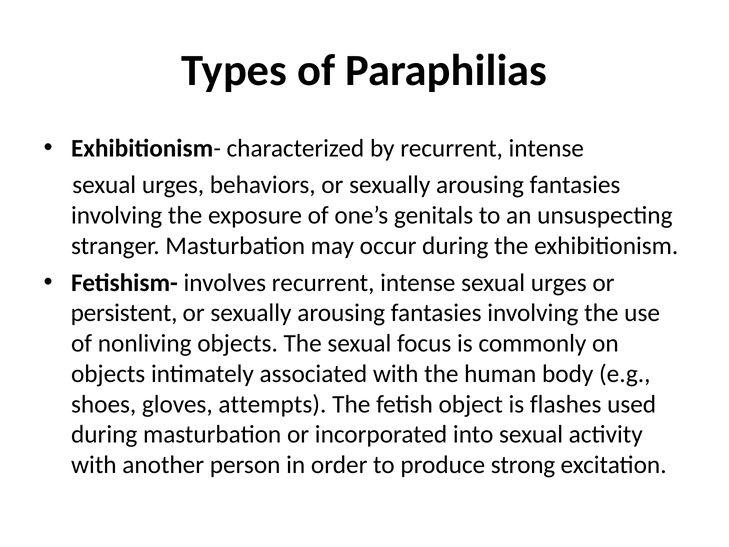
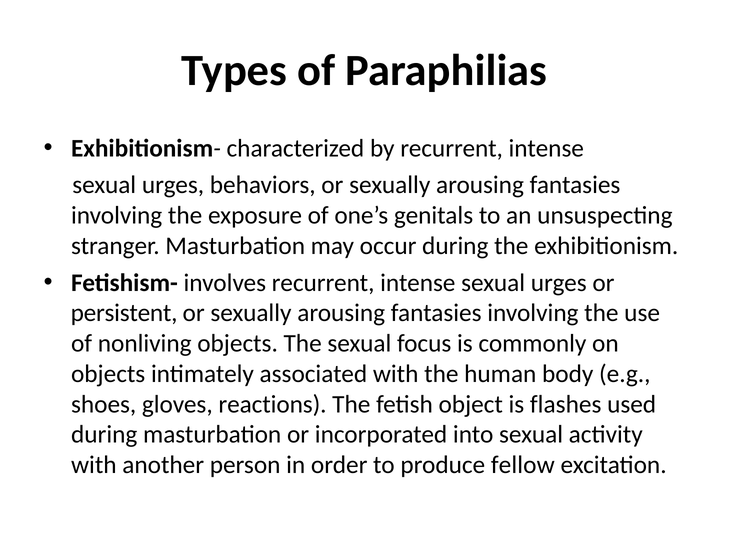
attempts: attempts -> reactions (273, 404)
strong: strong -> fellow (523, 465)
